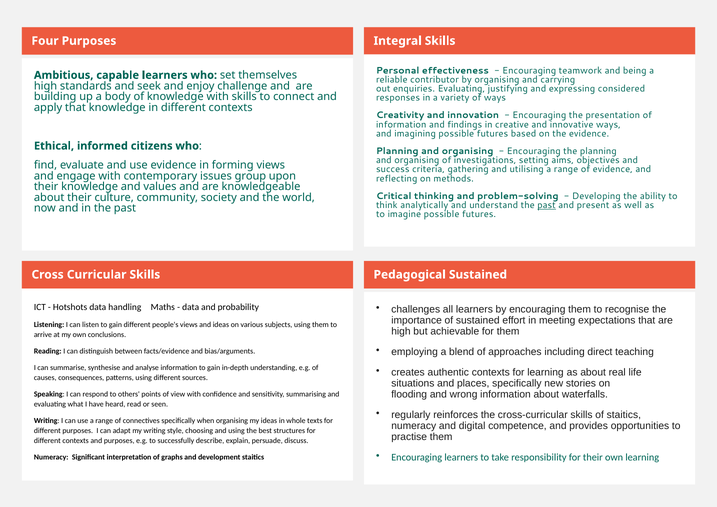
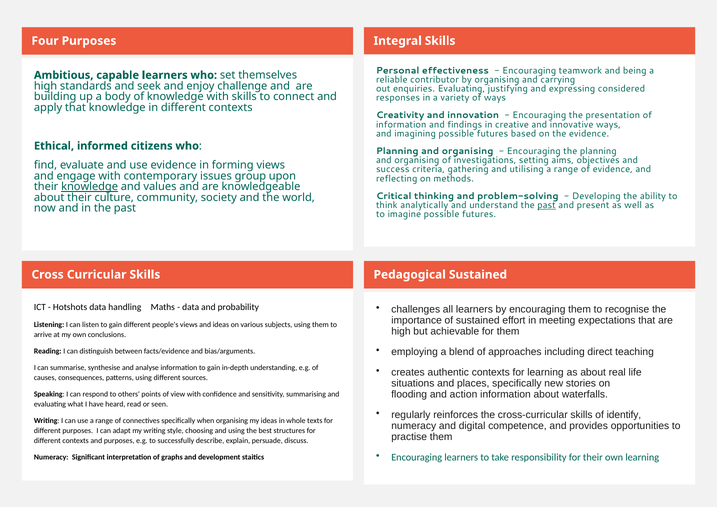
knowledge underline: none -> present (90, 187)
wrong: wrong -> action (464, 394)
of staitics: staitics -> identify (624, 415)
